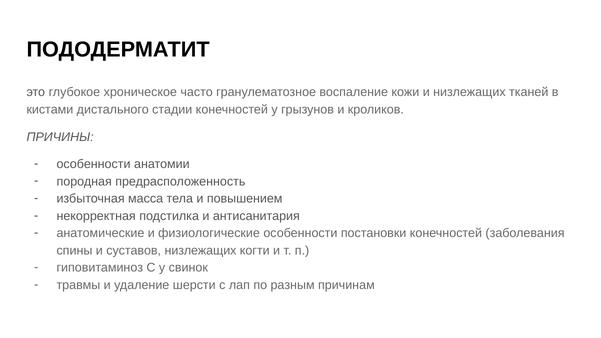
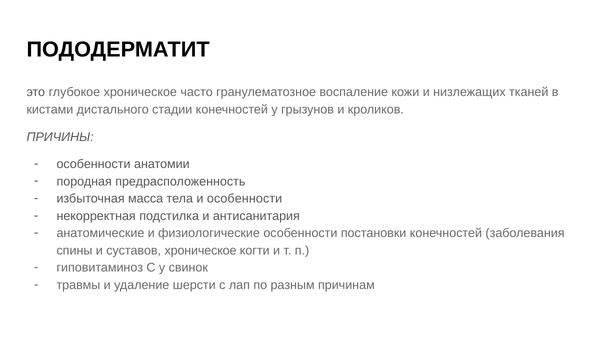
и повышением: повышением -> особенности (245, 199)
суставов низлежащих: низлежащих -> хроническое (201, 251)
